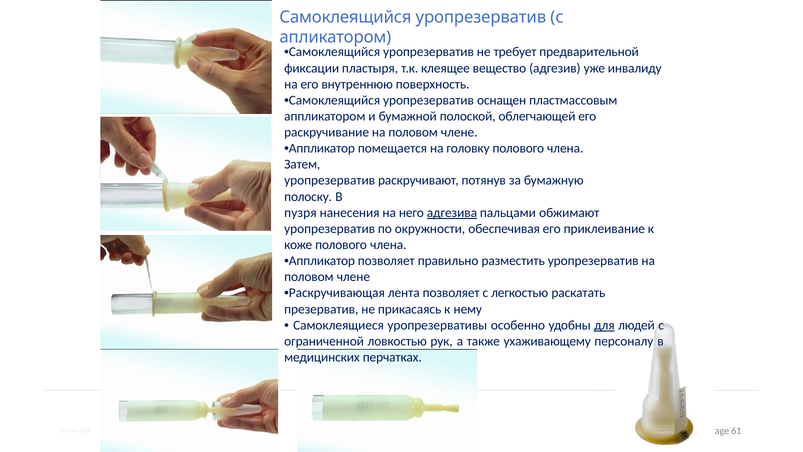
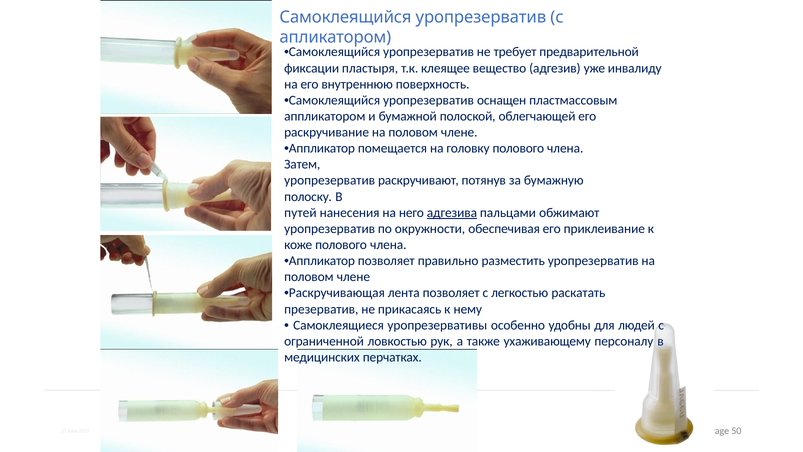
пузря: пузря -> путей (300, 213)
для underline: present -> none (604, 325)
61: 61 -> 50 (736, 431)
